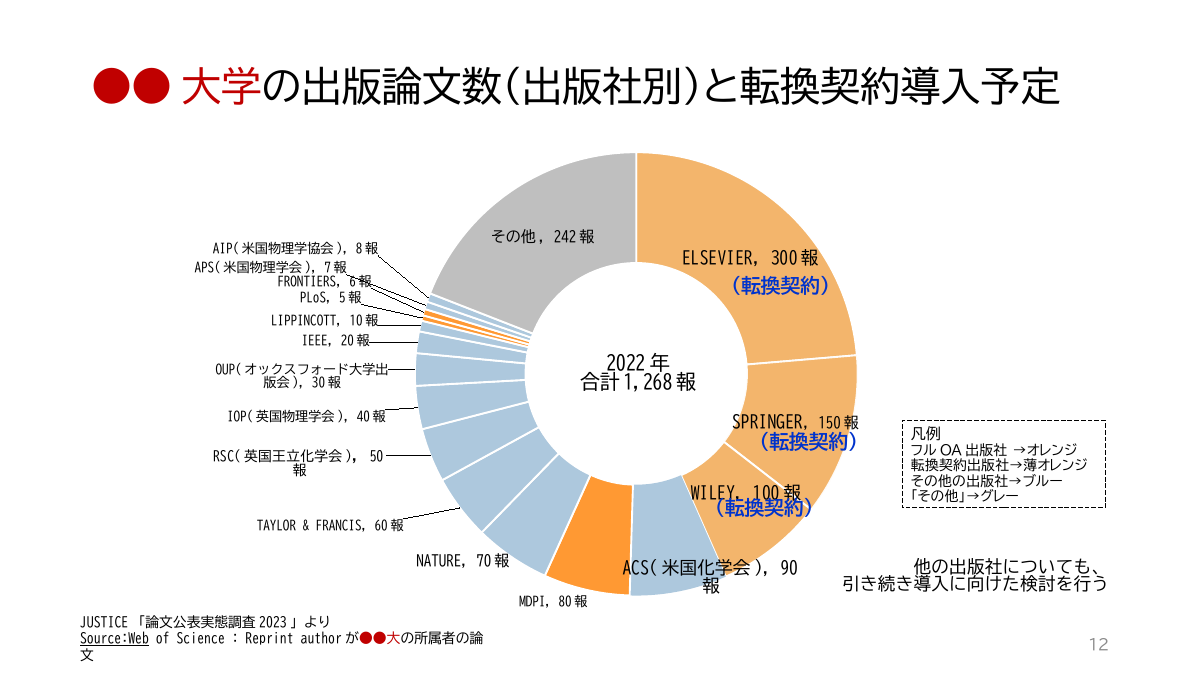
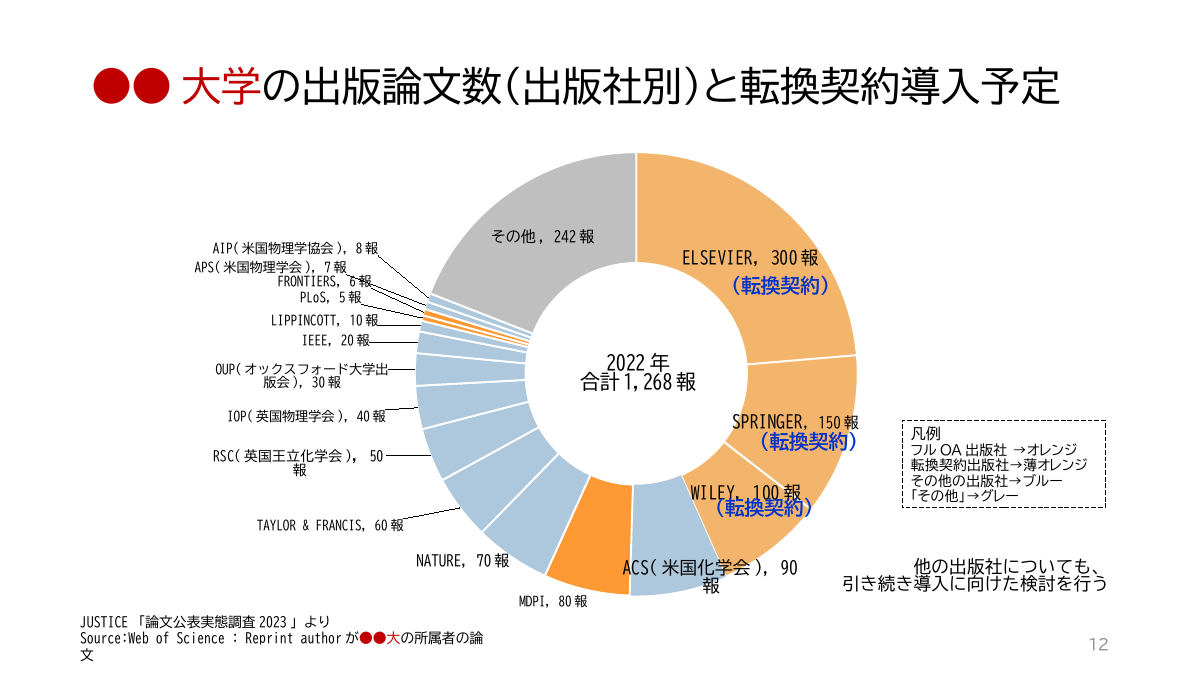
Source:Web underline: present -> none (114, 639)
